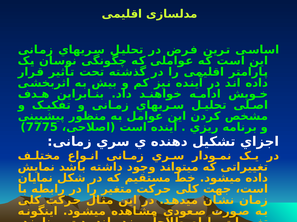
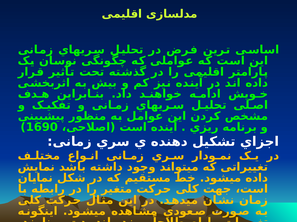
7775: 7775 -> 1690 (42, 128)
